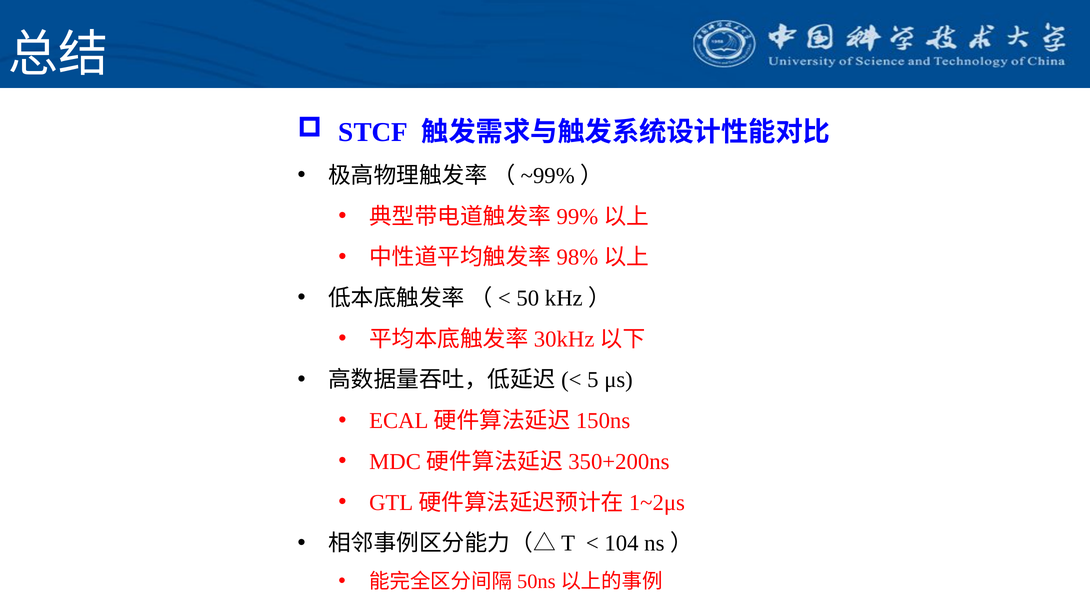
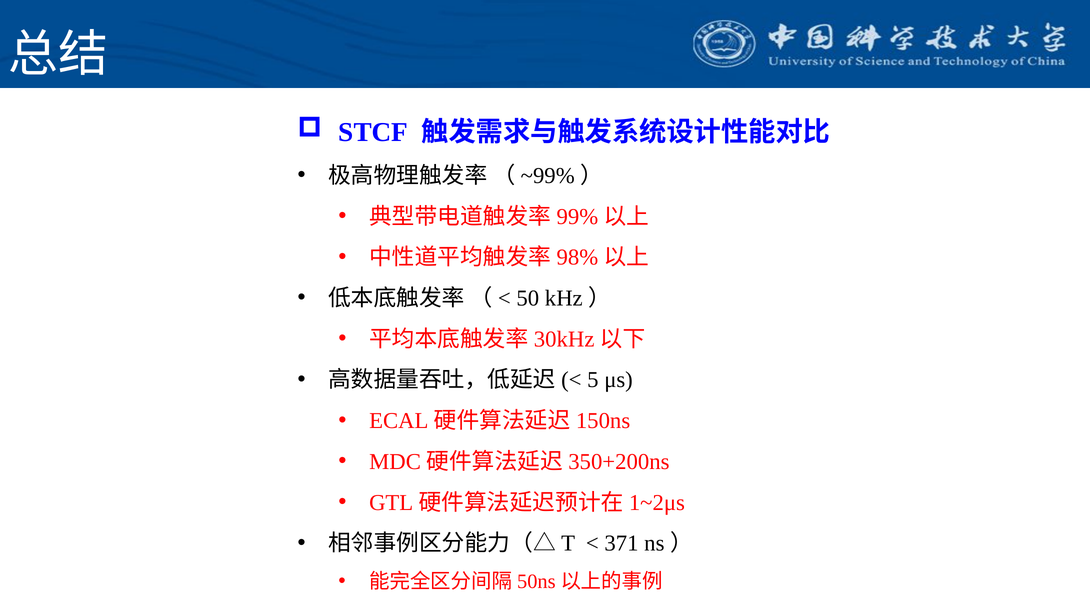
104: 104 -> 371 (622, 544)
